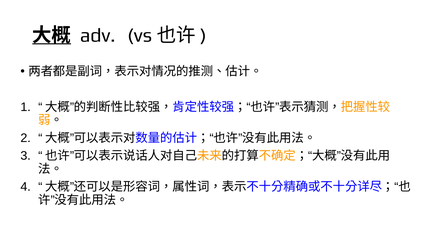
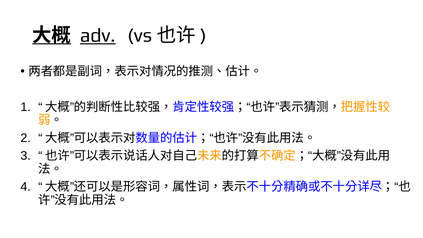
adv underline: none -> present (98, 36)
